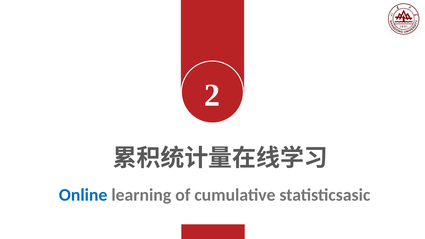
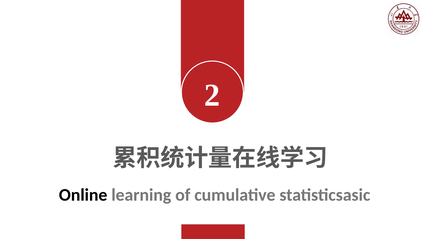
Online colour: blue -> black (83, 195)
